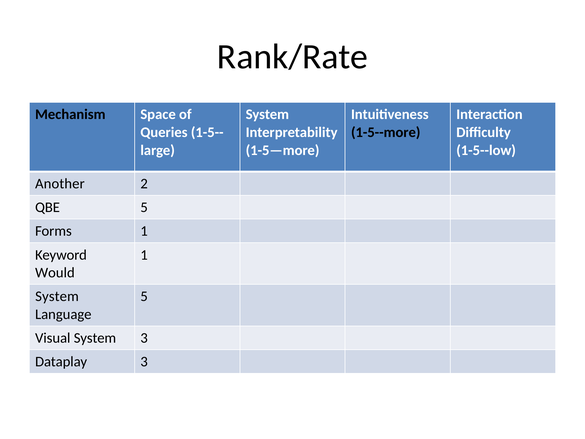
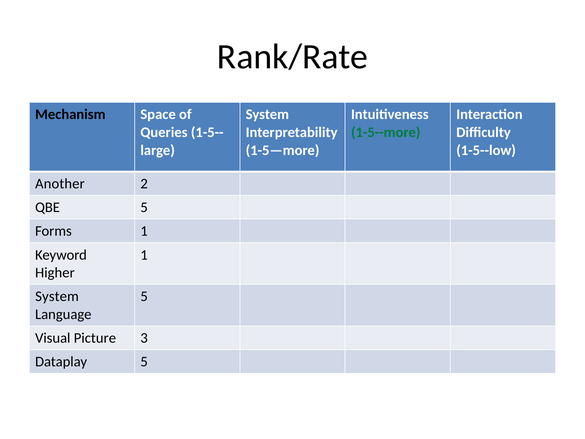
1-5--more colour: black -> green (386, 132)
Would: Would -> Higher (55, 273)
Visual System: System -> Picture (95, 338)
Dataplay 3: 3 -> 5 (144, 362)
